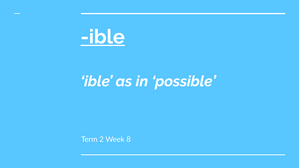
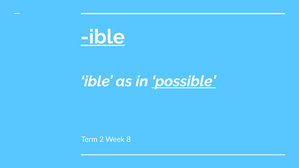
possible underline: none -> present (184, 81)
